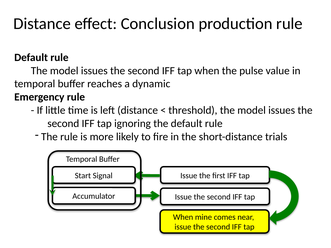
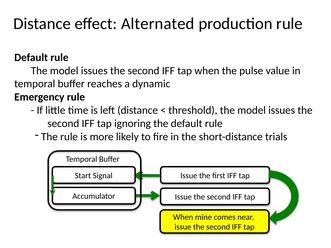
Conclusion: Conclusion -> Alternated (158, 24)
